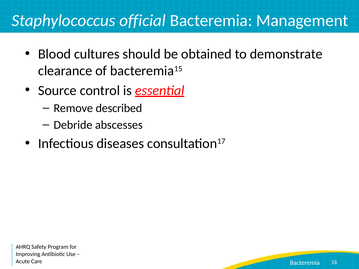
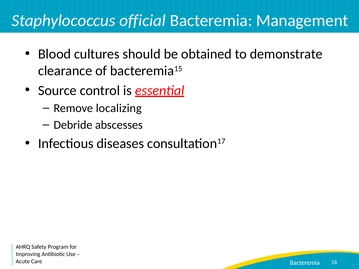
described: described -> localizing (119, 108)
